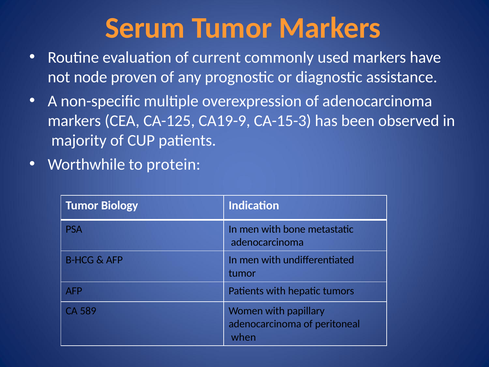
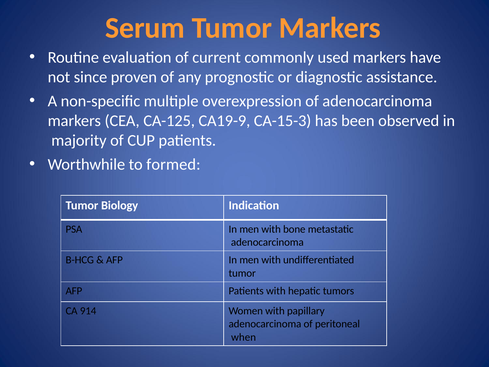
node: node -> since (90, 77)
protein: protein -> formed (173, 164)
589: 589 -> 914 (88, 311)
